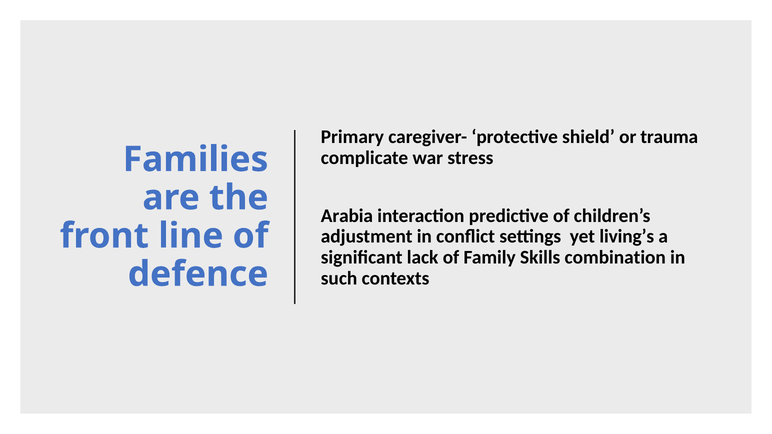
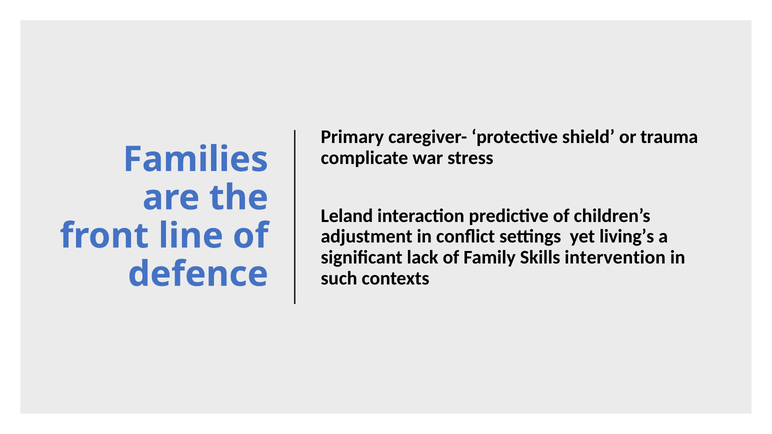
Arabia: Arabia -> Leland (347, 216)
combination: combination -> intervention (615, 257)
